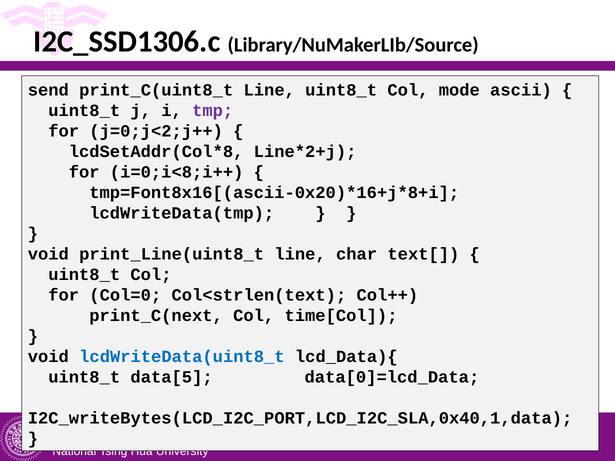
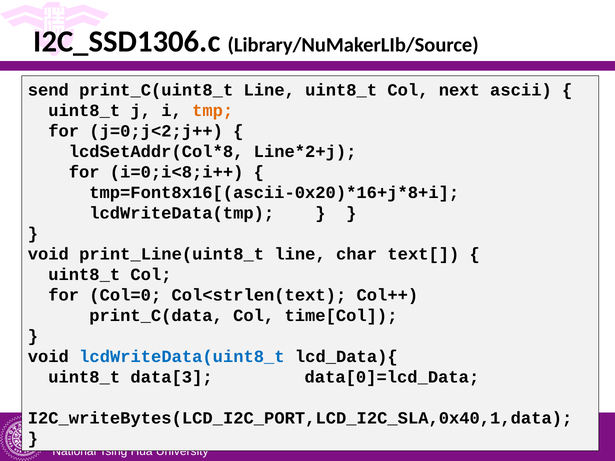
mode: mode -> next (459, 90)
tmp colour: purple -> orange (213, 111)
print_C(next: print_C(next -> print_C(data (156, 316)
data[5: data[5 -> data[3 (172, 377)
